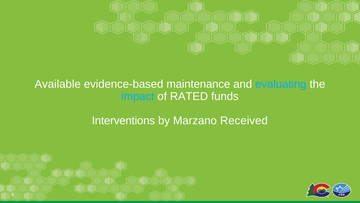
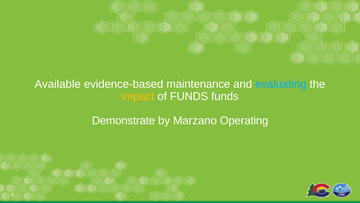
impact colour: light blue -> yellow (138, 96)
of RATED: RATED -> FUNDS (189, 96)
Interventions: Interventions -> Demonstrate (123, 120)
Received: Received -> Operating (244, 120)
